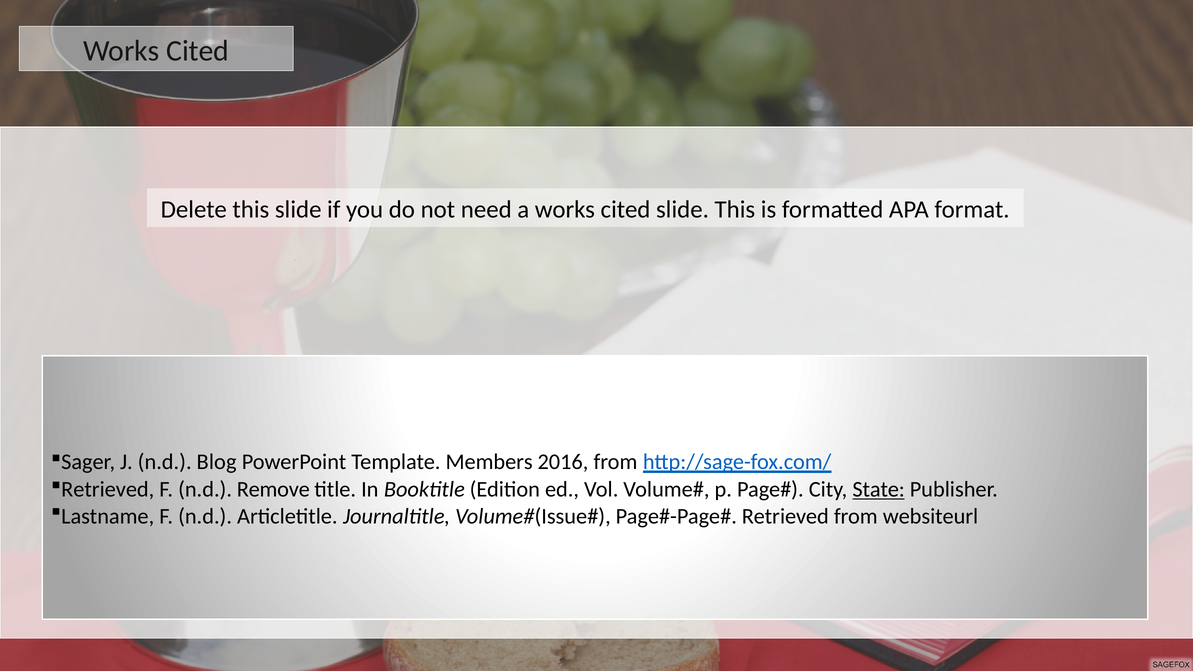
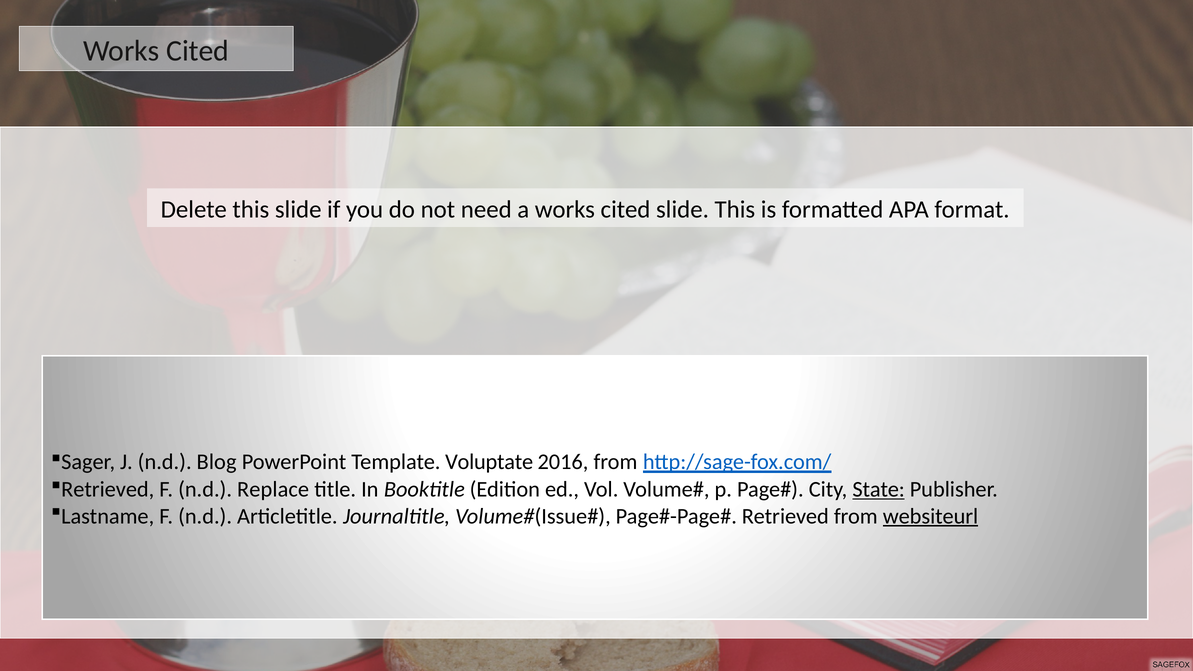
Members: Members -> Voluptate (489, 462)
Remove: Remove -> Replace (273, 489)
websiteurl underline: none -> present (930, 516)
